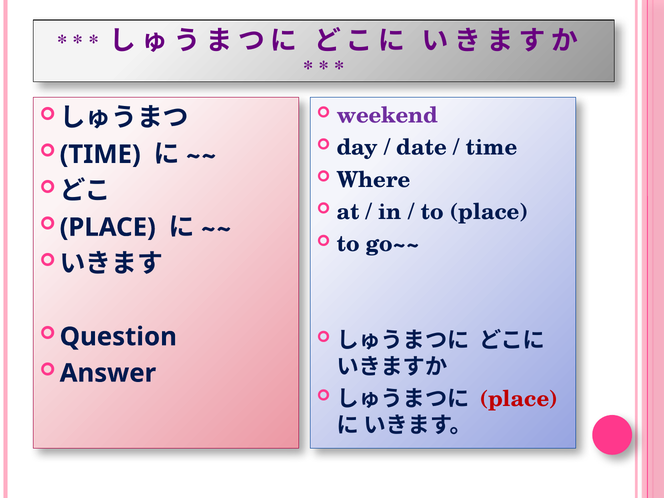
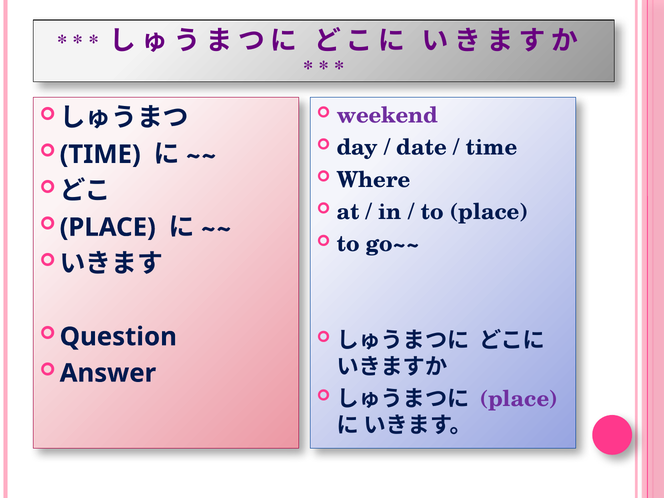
place colour: red -> purple (519, 399)
